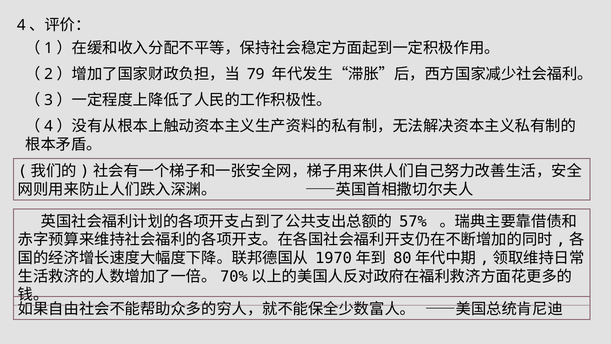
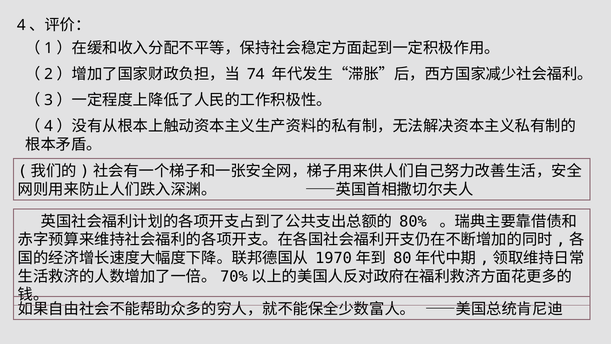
79: 79 -> 74 (256, 74)
57%: 57% -> 80% (413, 221)
